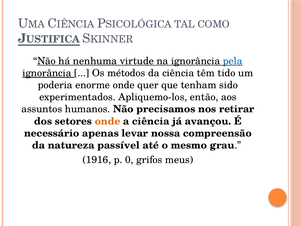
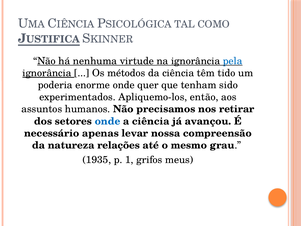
onde colour: orange -> blue (108, 121)
passível: passível -> relações (119, 145)
1916: 1916 -> 1935 (97, 160)
0: 0 -> 1 (129, 160)
